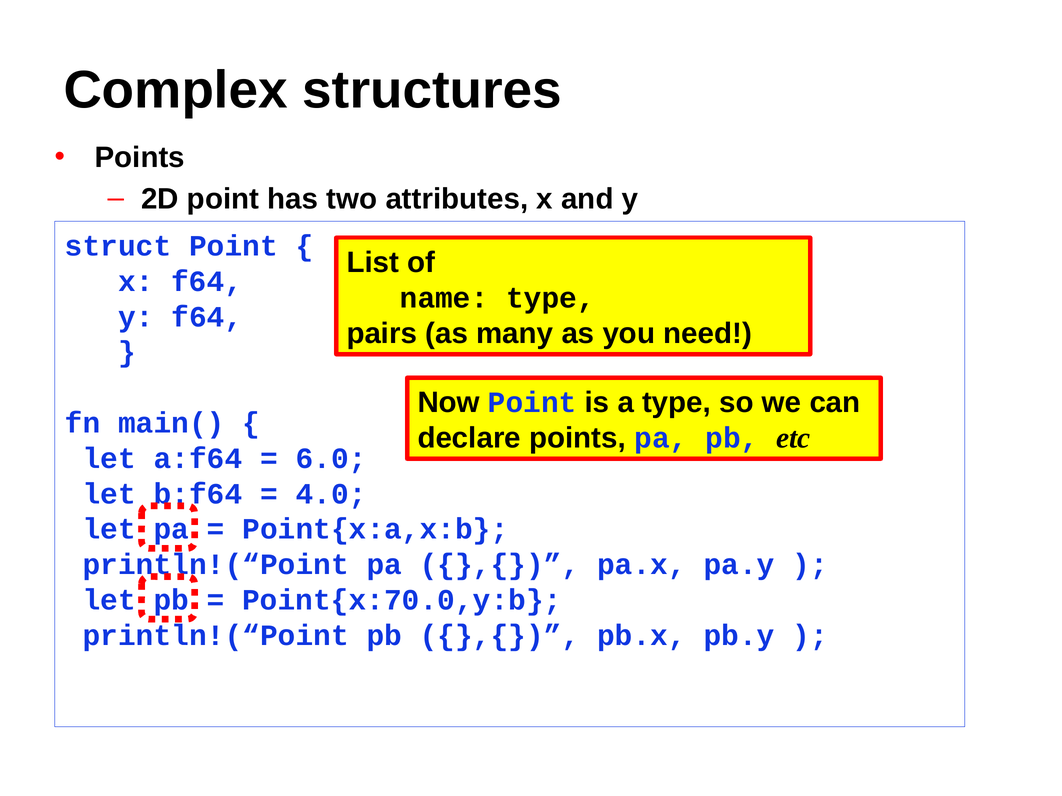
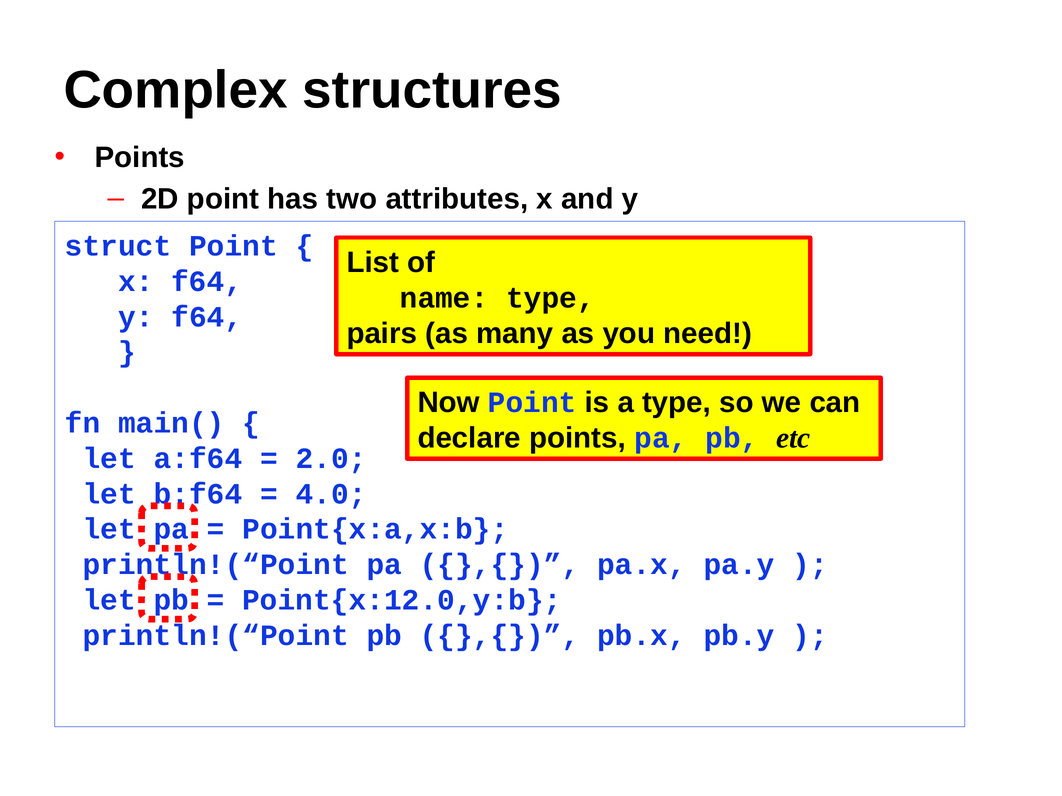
6.0: 6.0 -> 2.0 (331, 459)
Point{x:70.0,y:b: Point{x:70.0,y:b -> Point{x:12.0,y:b (402, 600)
